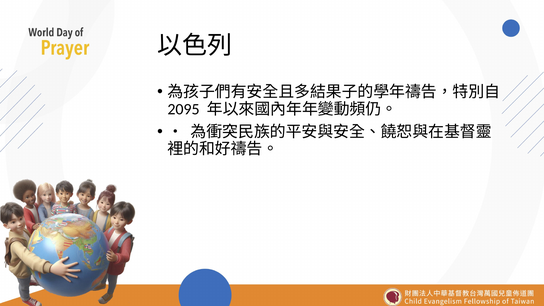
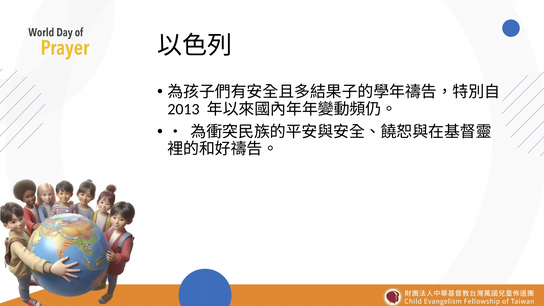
2095: 2095 -> 2013 (183, 109)
